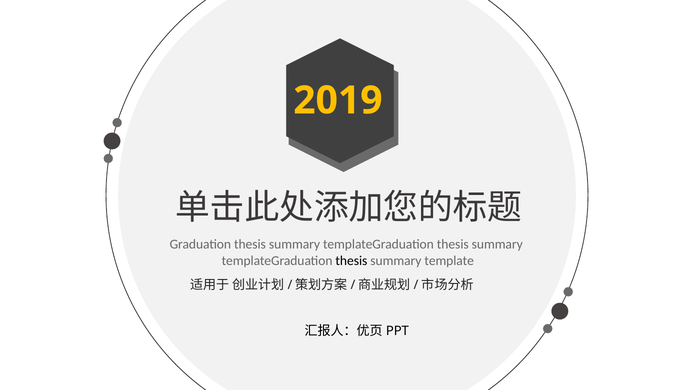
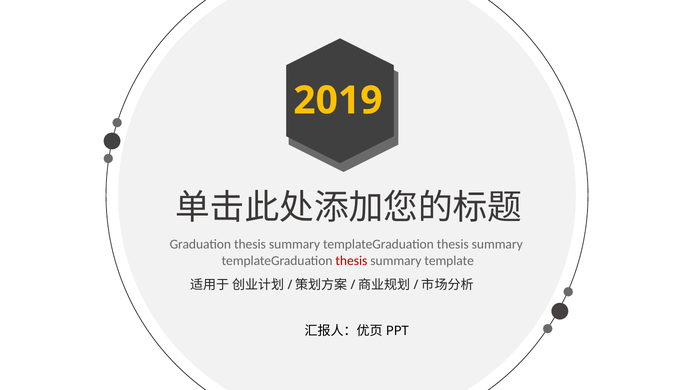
thesis colour: black -> red (351, 261)
